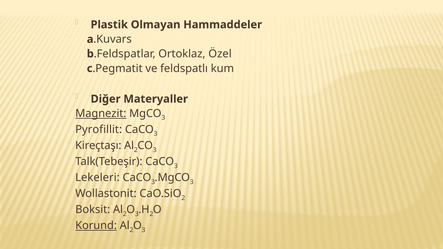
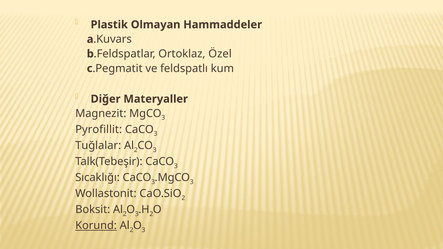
Magnezit underline: present -> none (101, 114)
Kireçtaşı: Kireçtaşı -> Tuğlalar (98, 146)
Lekeleri: Lekeleri -> Sıcaklığı (98, 178)
